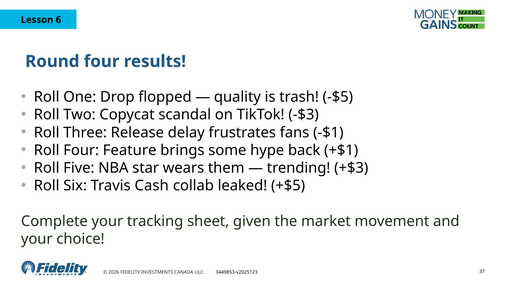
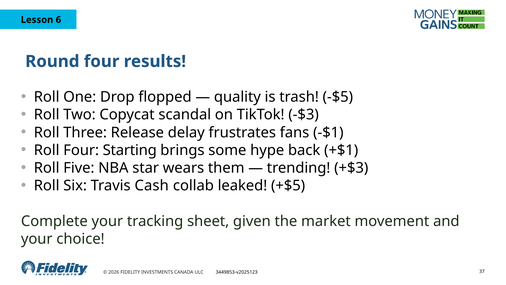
Feature: Feature -> Starting (130, 150)
